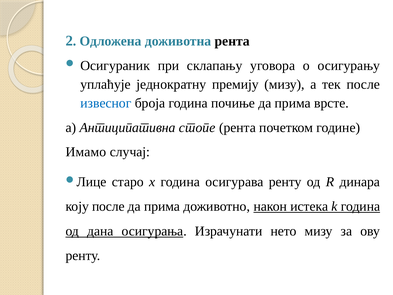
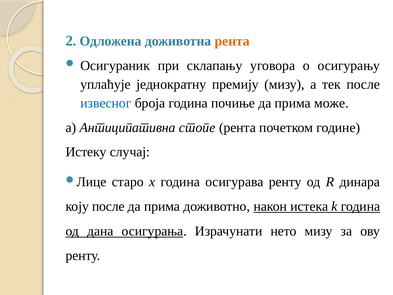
рента colour: black -> orange (232, 41)
врсте: врсте -> може (331, 103)
Имамо: Имамо -> Истеку (86, 152)
